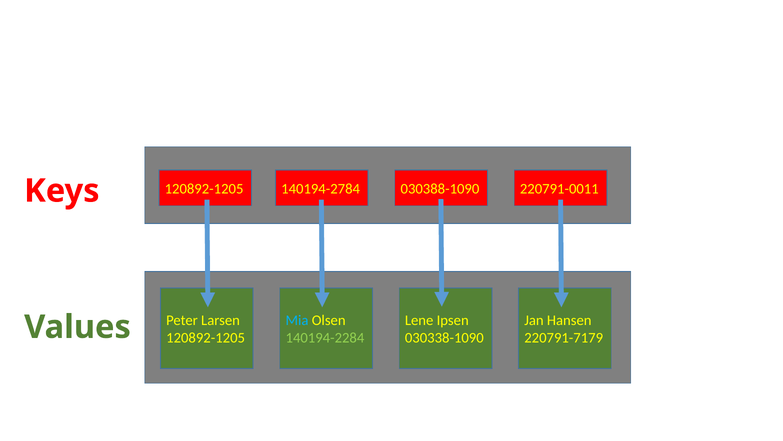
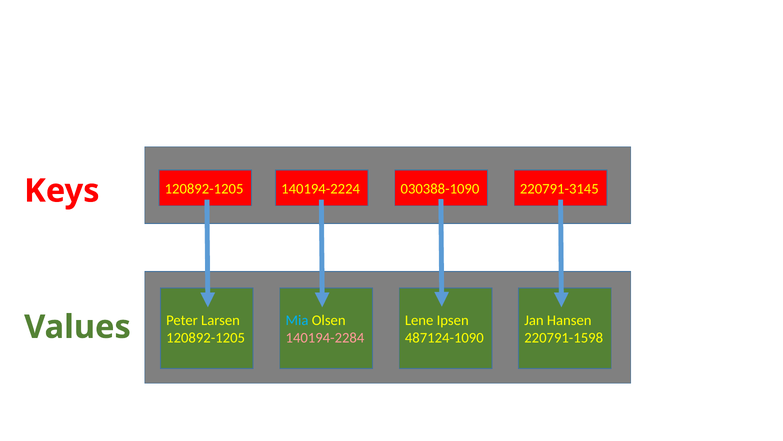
140194-2784: 140194-2784 -> 140194-2224 (321, 189)
220791-0011: 220791-0011 -> 220791-3145 (559, 189)
140194-2284 colour: light green -> pink (325, 338)
030338-1090: 030338-1090 -> 487124-1090 (444, 338)
220791-7179: 220791-7179 -> 220791-1598 (564, 338)
